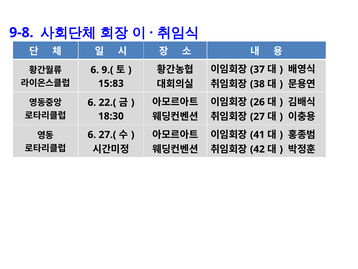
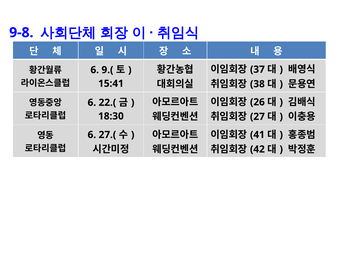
15:83: 15:83 -> 15:41 (111, 83)
